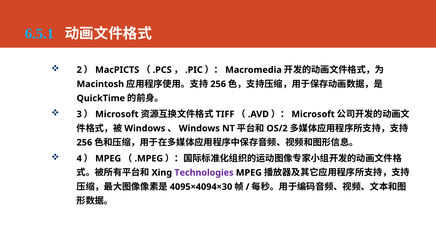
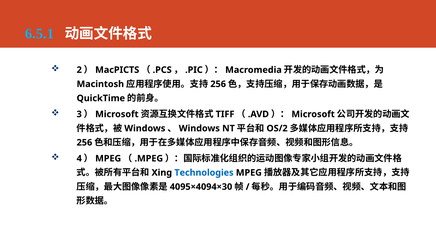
Technologies colour: purple -> blue (204, 173)
